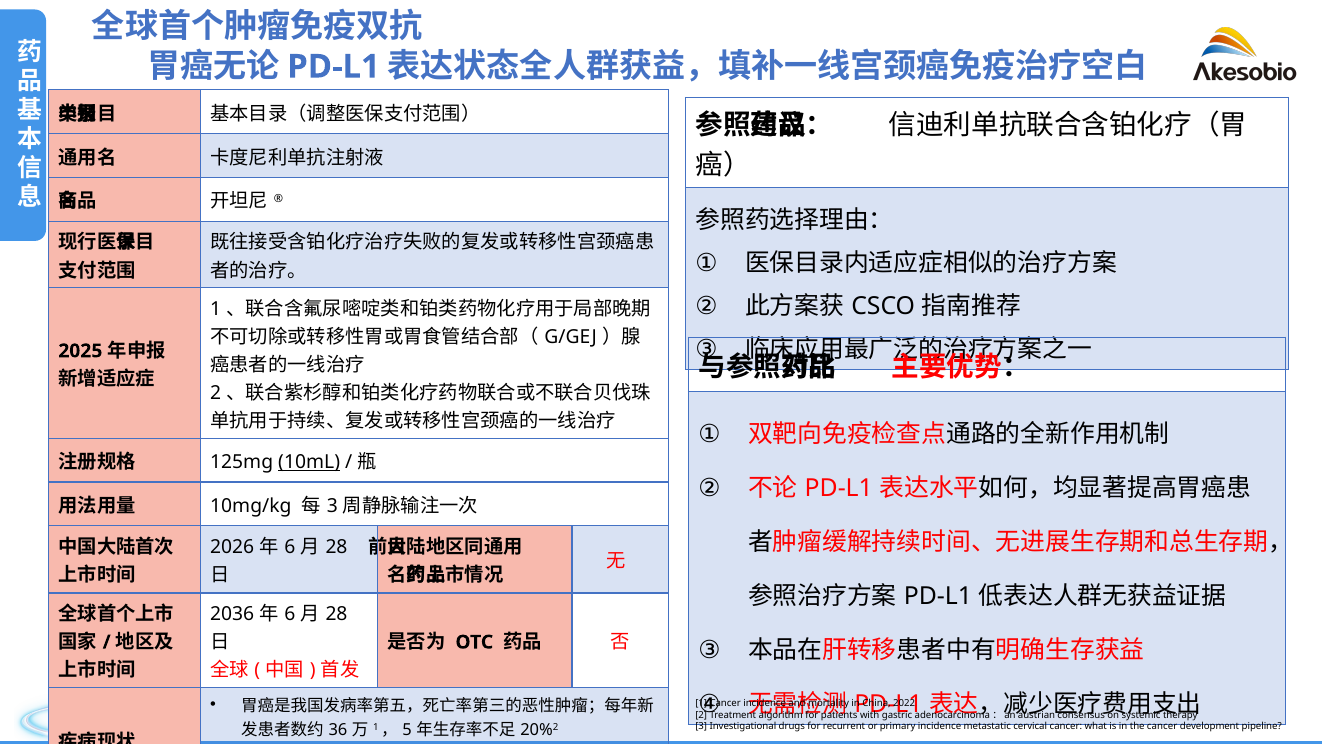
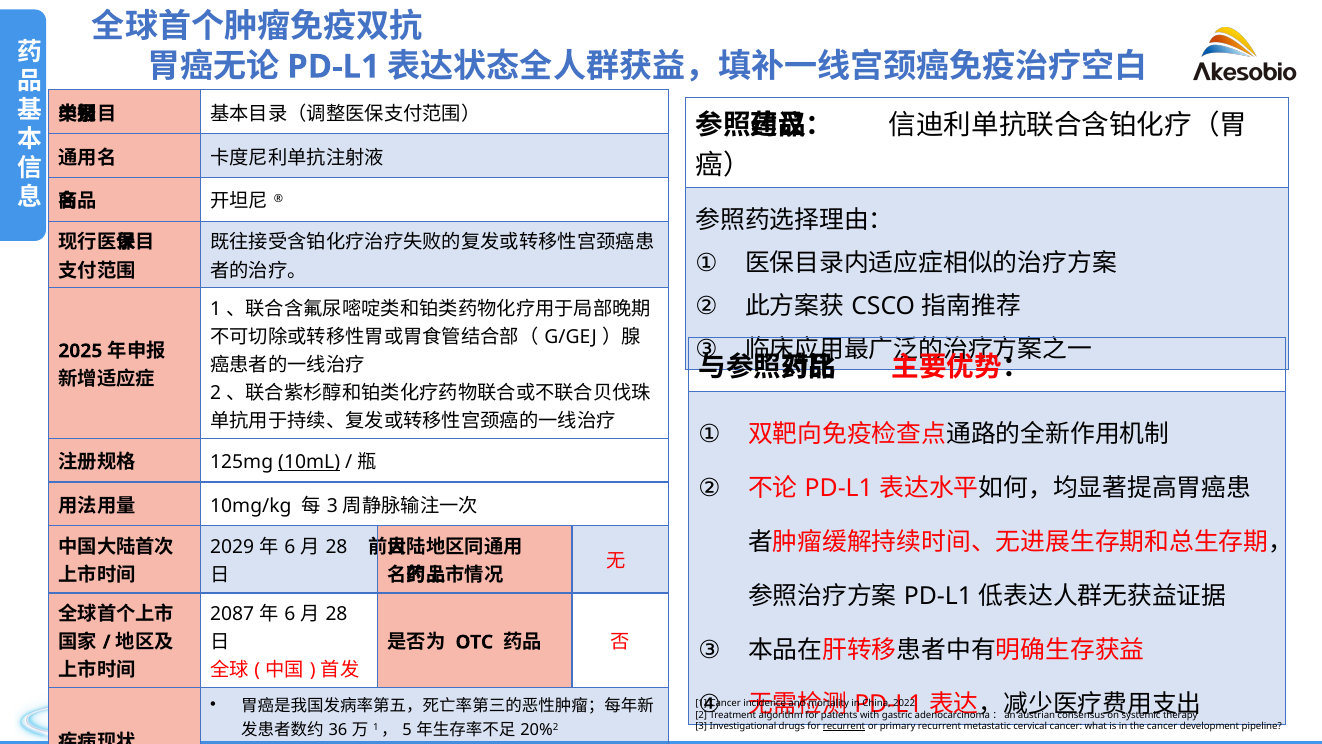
2026: 2026 -> 2029 (232, 547)
2036: 2036 -> 2087 (232, 614)
recurrent underline: none -> present (844, 726)
primary incidence: incidence -> recurrent (940, 726)
